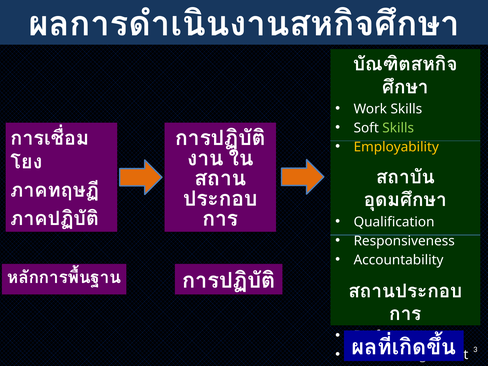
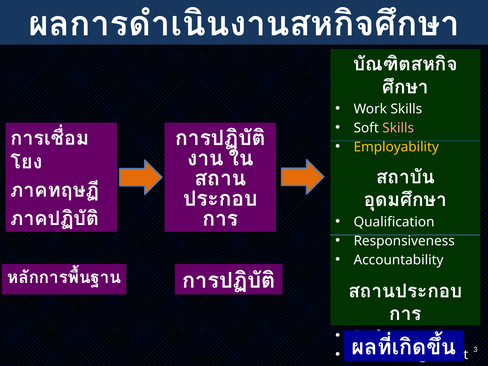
Skills colour: light green -> pink (398, 128)
